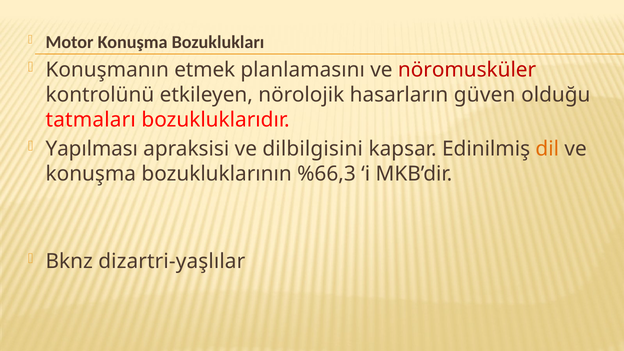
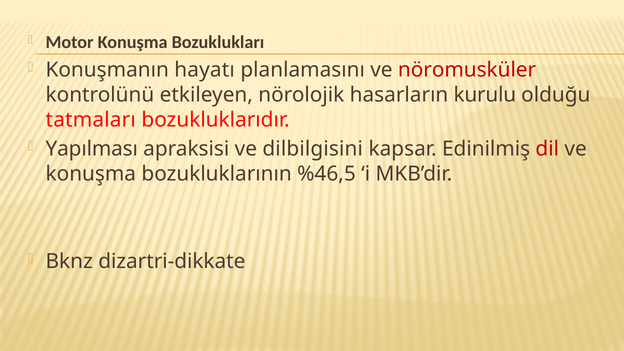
etmek: etmek -> hayatı (205, 70)
güven: güven -> kurulu (485, 95)
dil colour: orange -> red (547, 149)
%66,3: %66,3 -> %46,5 (326, 174)
dizartri-yaşlılar: dizartri-yaşlılar -> dizartri-dikkate (172, 261)
